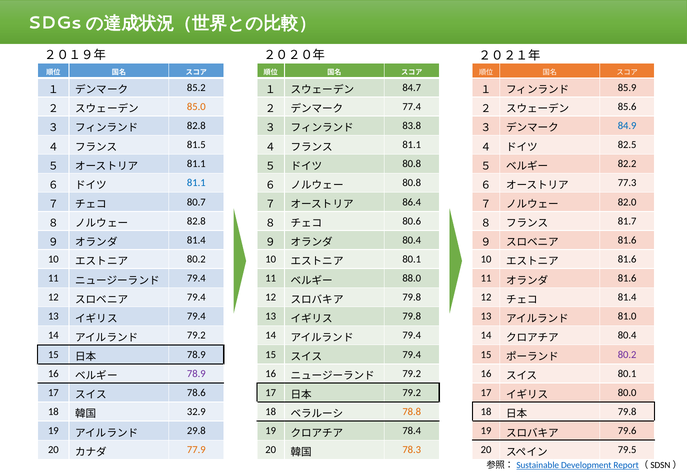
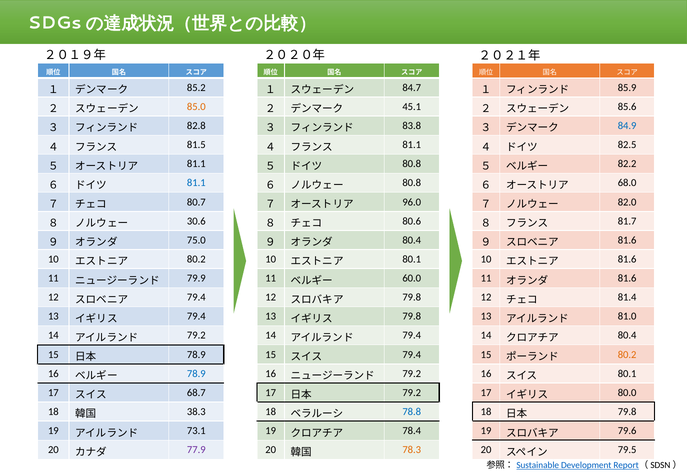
77.4: 77.4 -> 45.1 (412, 107)
77.3: 77.3 -> 68.0 (627, 183)
86.4: 86.4 -> 96.0 (412, 202)
82.8: 82.8 -> 30.6 (196, 221)
81.4: 81.4 -> 75.0 (196, 240)
79.4: 79.4 -> 79.9 (196, 278)
88.0: 88.0 -> 60.0 (412, 278)
80.2 colour: purple -> orange (627, 354)
78.9 colour: purple -> blue (196, 373)
78.6: 78.6 -> 68.7 (196, 392)
32.9: 32.9 -> 38.3 (196, 411)
78.8 colour: orange -> blue (412, 411)
29.8: 29.8 -> 73.1 (196, 430)
77.9 colour: orange -> purple (196, 450)
